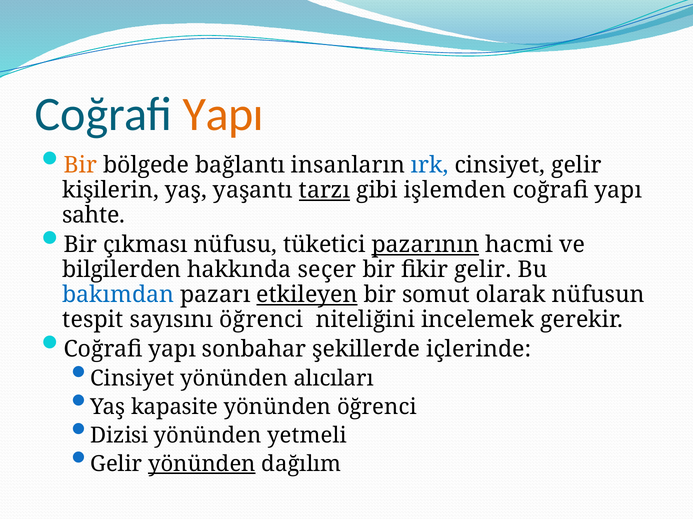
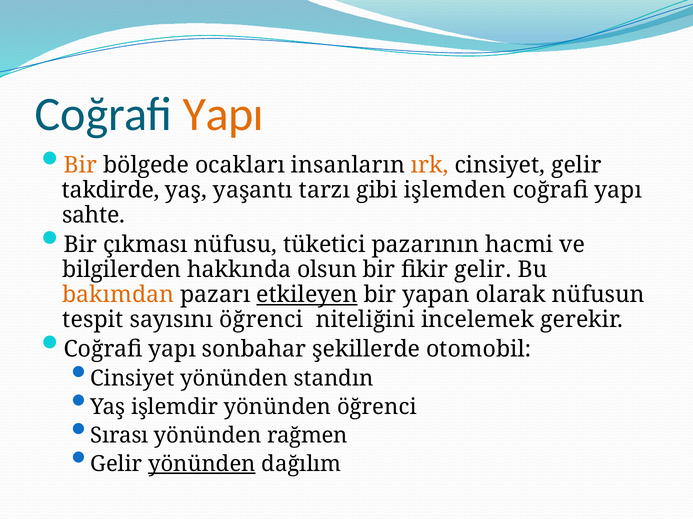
bağlantı: bağlantı -> ocakları (240, 166)
ırk colour: blue -> orange (430, 166)
kişilerin: kişilerin -> takdirde (111, 191)
tarzı underline: present -> none (324, 191)
pazarının underline: present -> none (425, 245)
seçer: seçer -> olsun (327, 270)
bakımdan colour: blue -> orange (118, 295)
somut: somut -> yapan (436, 295)
içlerinde: içlerinde -> otomobil (479, 350)
alıcıları: alıcıları -> standın (334, 379)
kapasite: kapasite -> işlemdir (175, 407)
Dizisi: Dizisi -> Sırası (119, 436)
yetmeli: yetmeli -> rağmen (307, 436)
